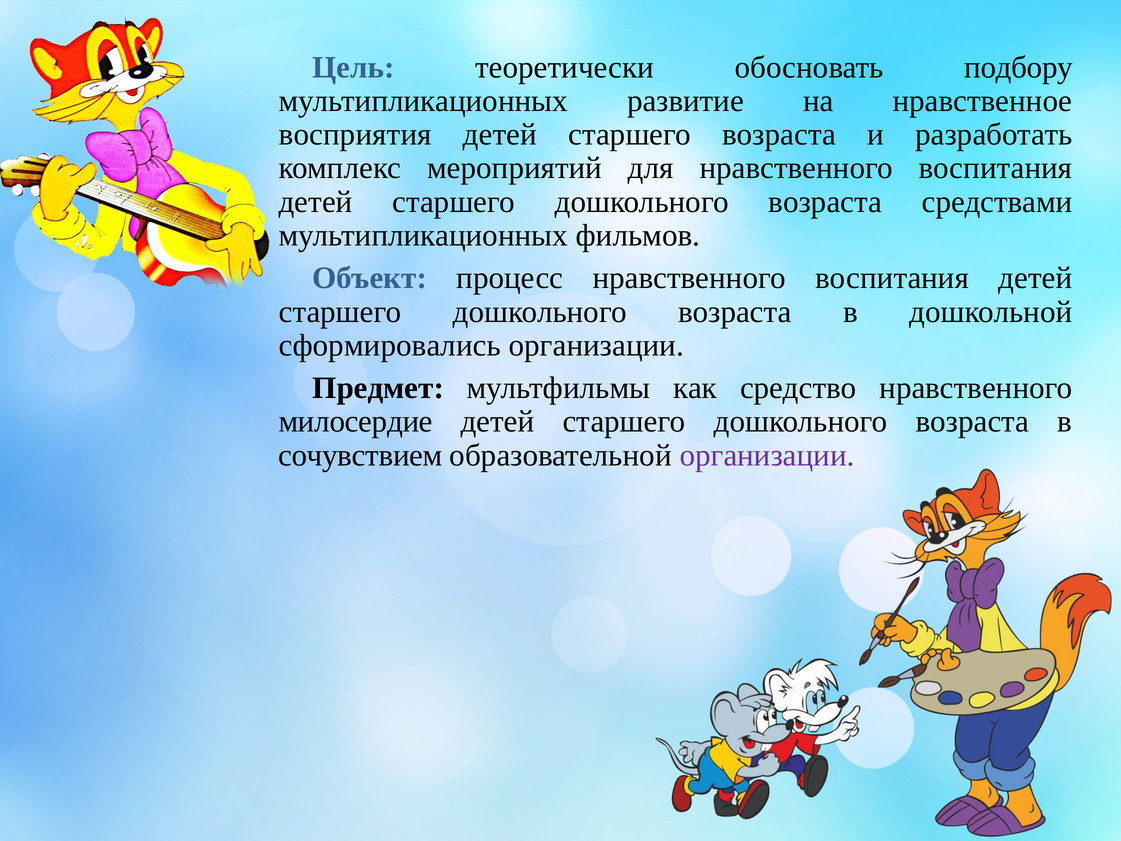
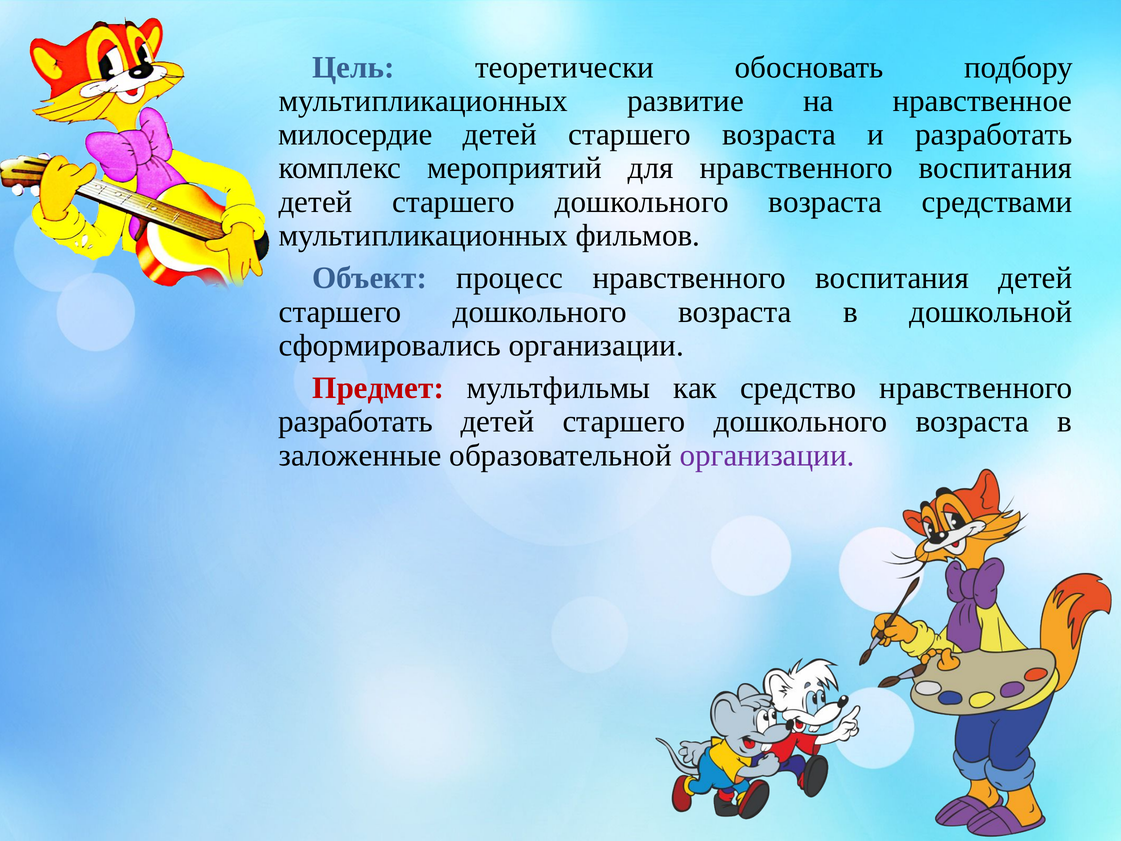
восприятия: восприятия -> милосердие (355, 135)
Предмет colour: black -> red (378, 388)
милосердие: милосердие -> разработать (356, 421)
сочувствием: сочувствием -> заложенные (360, 455)
